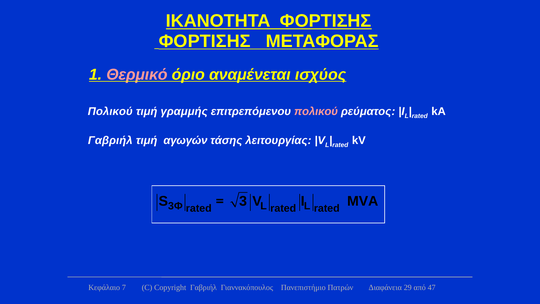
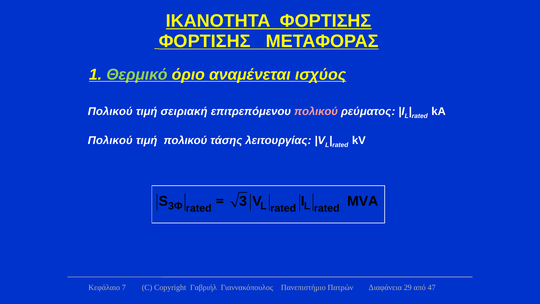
Θερμικό colour: pink -> light green (137, 74)
γραμμής: γραμμής -> σειριακή (184, 111)
Γαβριήλ: Γαβριήλ -> Πολικού (110, 140)
τιμή αγωγών: αγωγών -> πολικού (185, 140)
